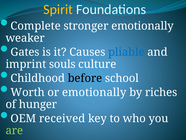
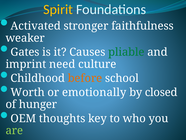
Complete: Complete -> Activated (36, 26)
stronger emotionally: emotionally -> faithfulness (142, 26)
pliable colour: blue -> green (126, 52)
souls: souls -> need (62, 64)
before colour: black -> orange (85, 78)
riches: riches -> closed (161, 92)
received: received -> thoughts (62, 118)
